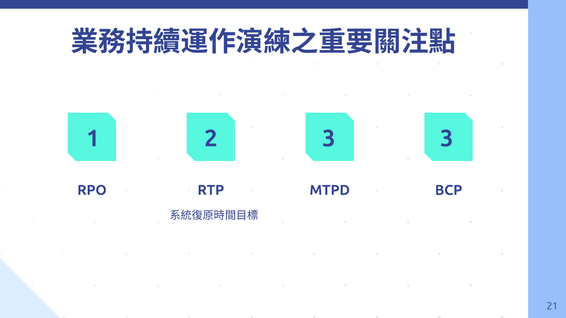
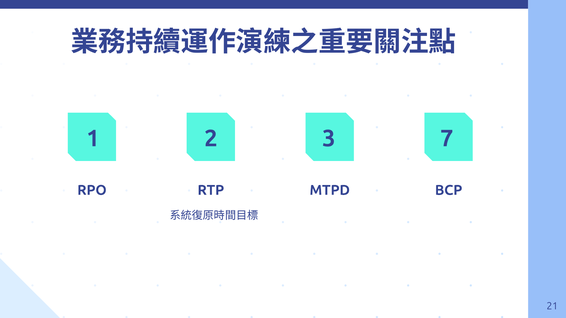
3 3: 3 -> 7 (447, 139)
